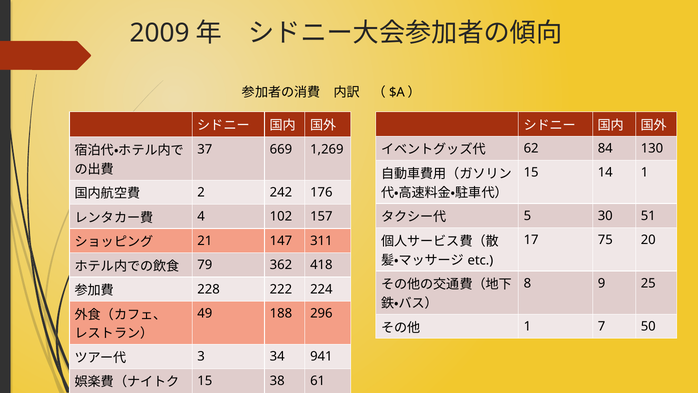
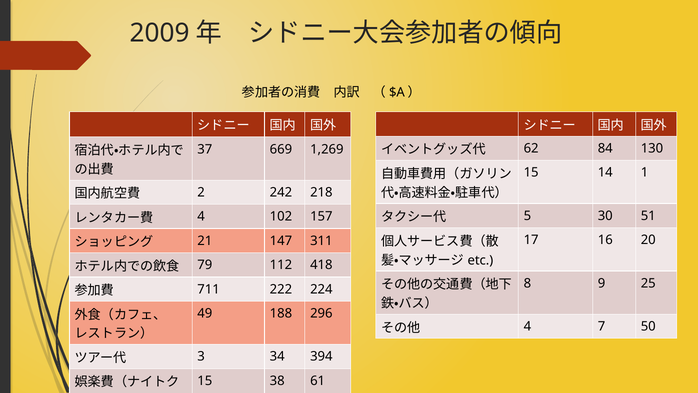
176: 176 -> 218 (321, 192)
75: 75 -> 16 (605, 240)
362: 362 -> 112 (281, 265)
228: 228 -> 711 (209, 289)
1: 1 -> 4 (527, 326)
941: 941 -> 394 (321, 356)
